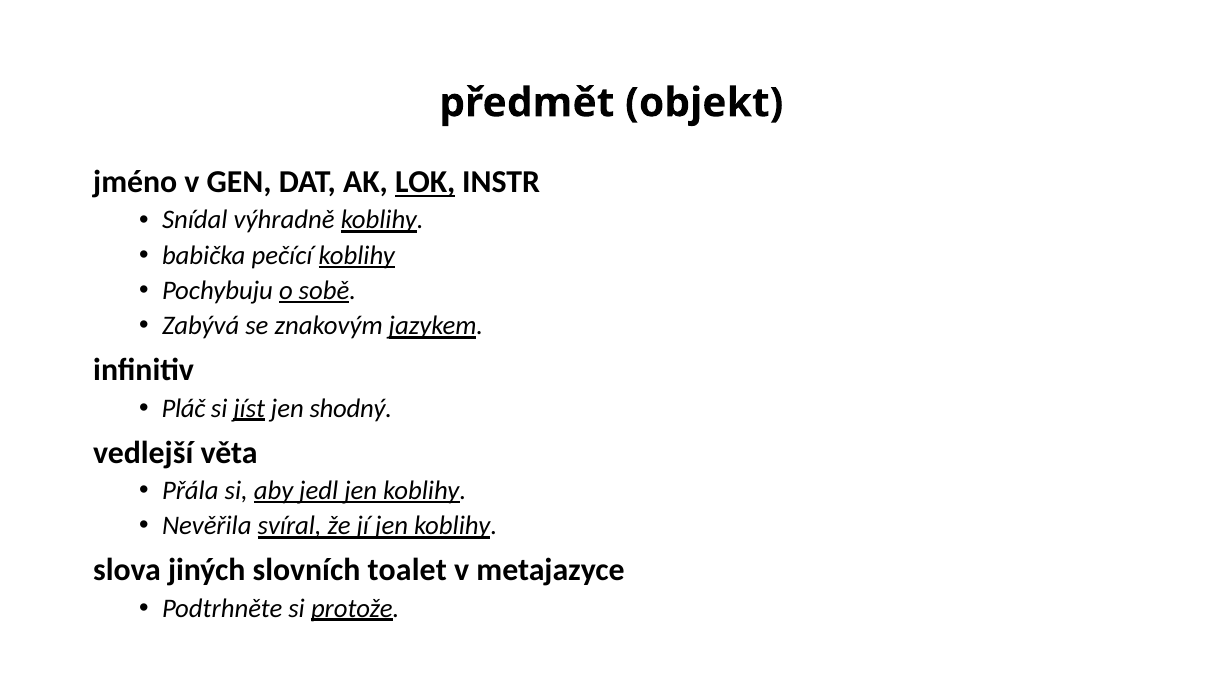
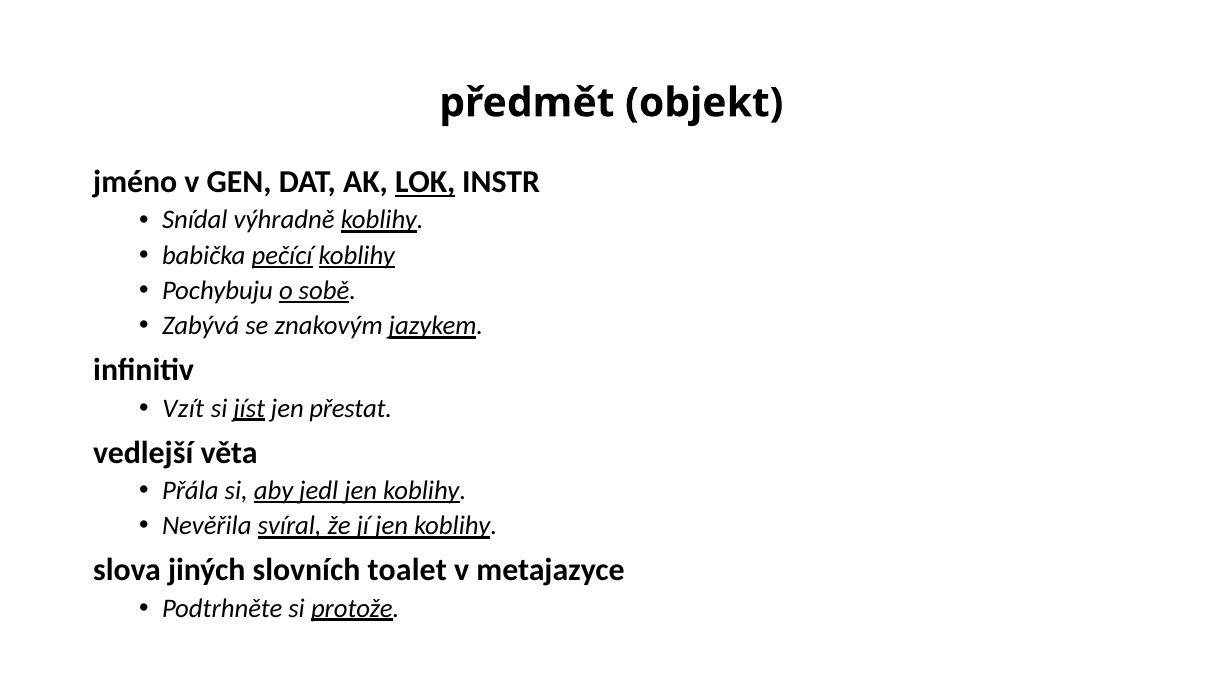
pečící underline: none -> present (282, 255)
Pláč: Pláč -> Vzít (183, 408)
shodný: shodný -> přestat (351, 408)
